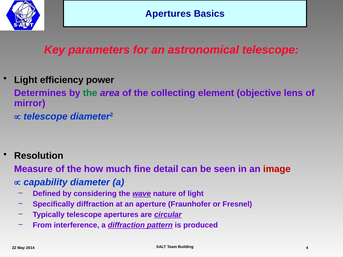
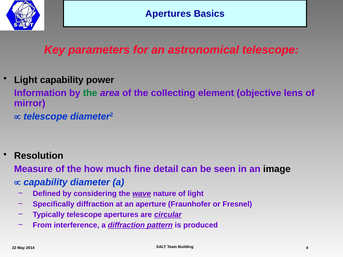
Light efficiency: efficiency -> capability (62, 80)
Determines: Determines -> Information (40, 93)
image colour: red -> black (277, 169)
